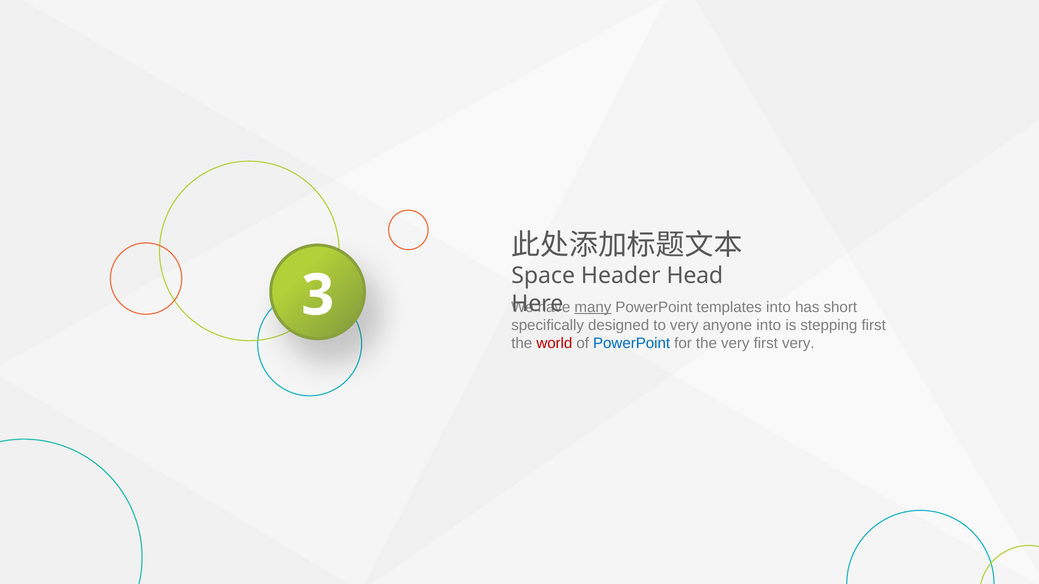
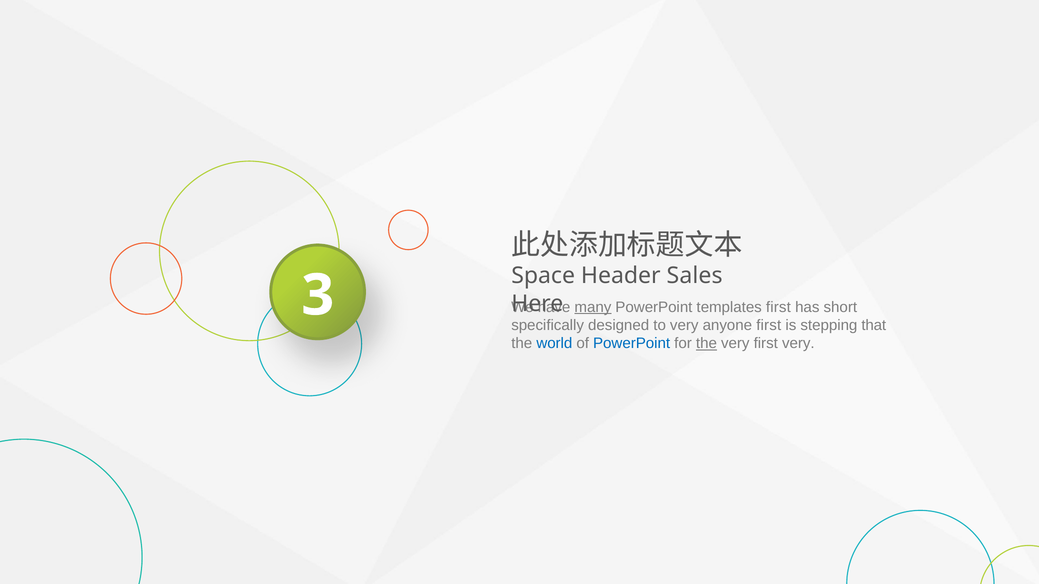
Head: Head -> Sales (695, 276)
templates into: into -> first (778, 307)
anyone into: into -> first (769, 325)
stepping first: first -> that (874, 325)
world colour: red -> blue (554, 344)
the underline: none -> present (706, 344)
